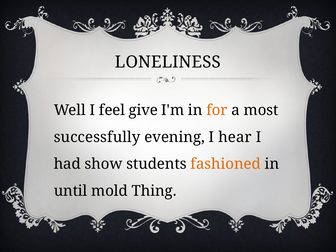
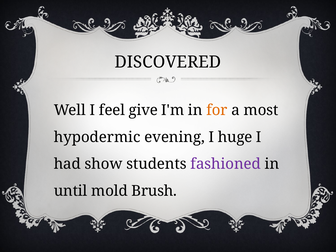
LONELINESS: LONELINESS -> DISCOVERED (168, 62)
successfully: successfully -> hypodermic (97, 137)
hear: hear -> huge (235, 137)
fashioned colour: orange -> purple (226, 164)
Thing: Thing -> Brush (154, 191)
